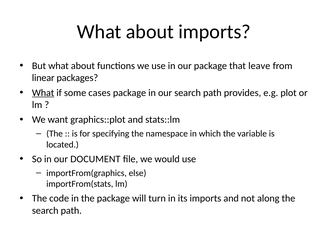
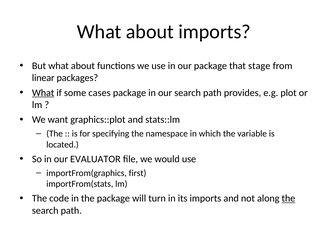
leave: leave -> stage (259, 66)
DOCUMENT: DOCUMENT -> EVALUATOR (95, 159)
else: else -> first (138, 173)
the underline: none -> present (288, 198)
